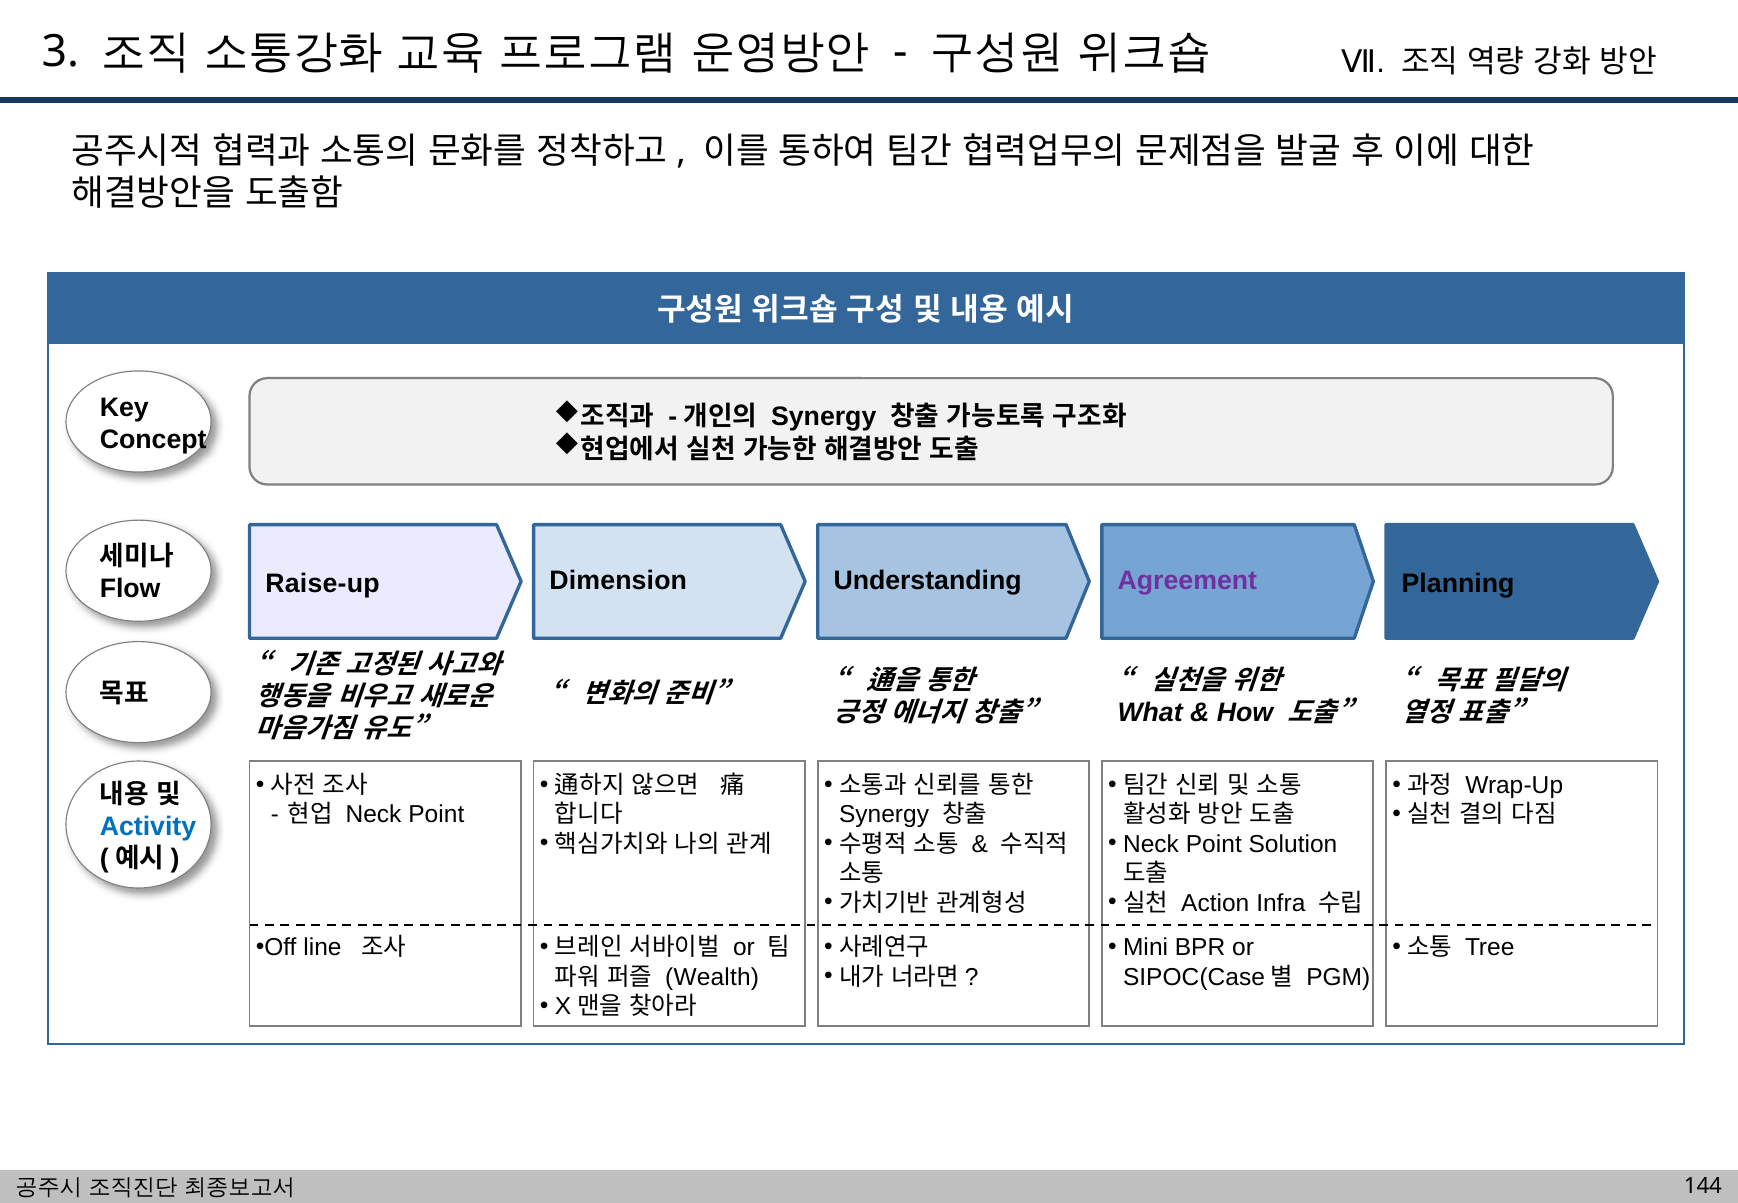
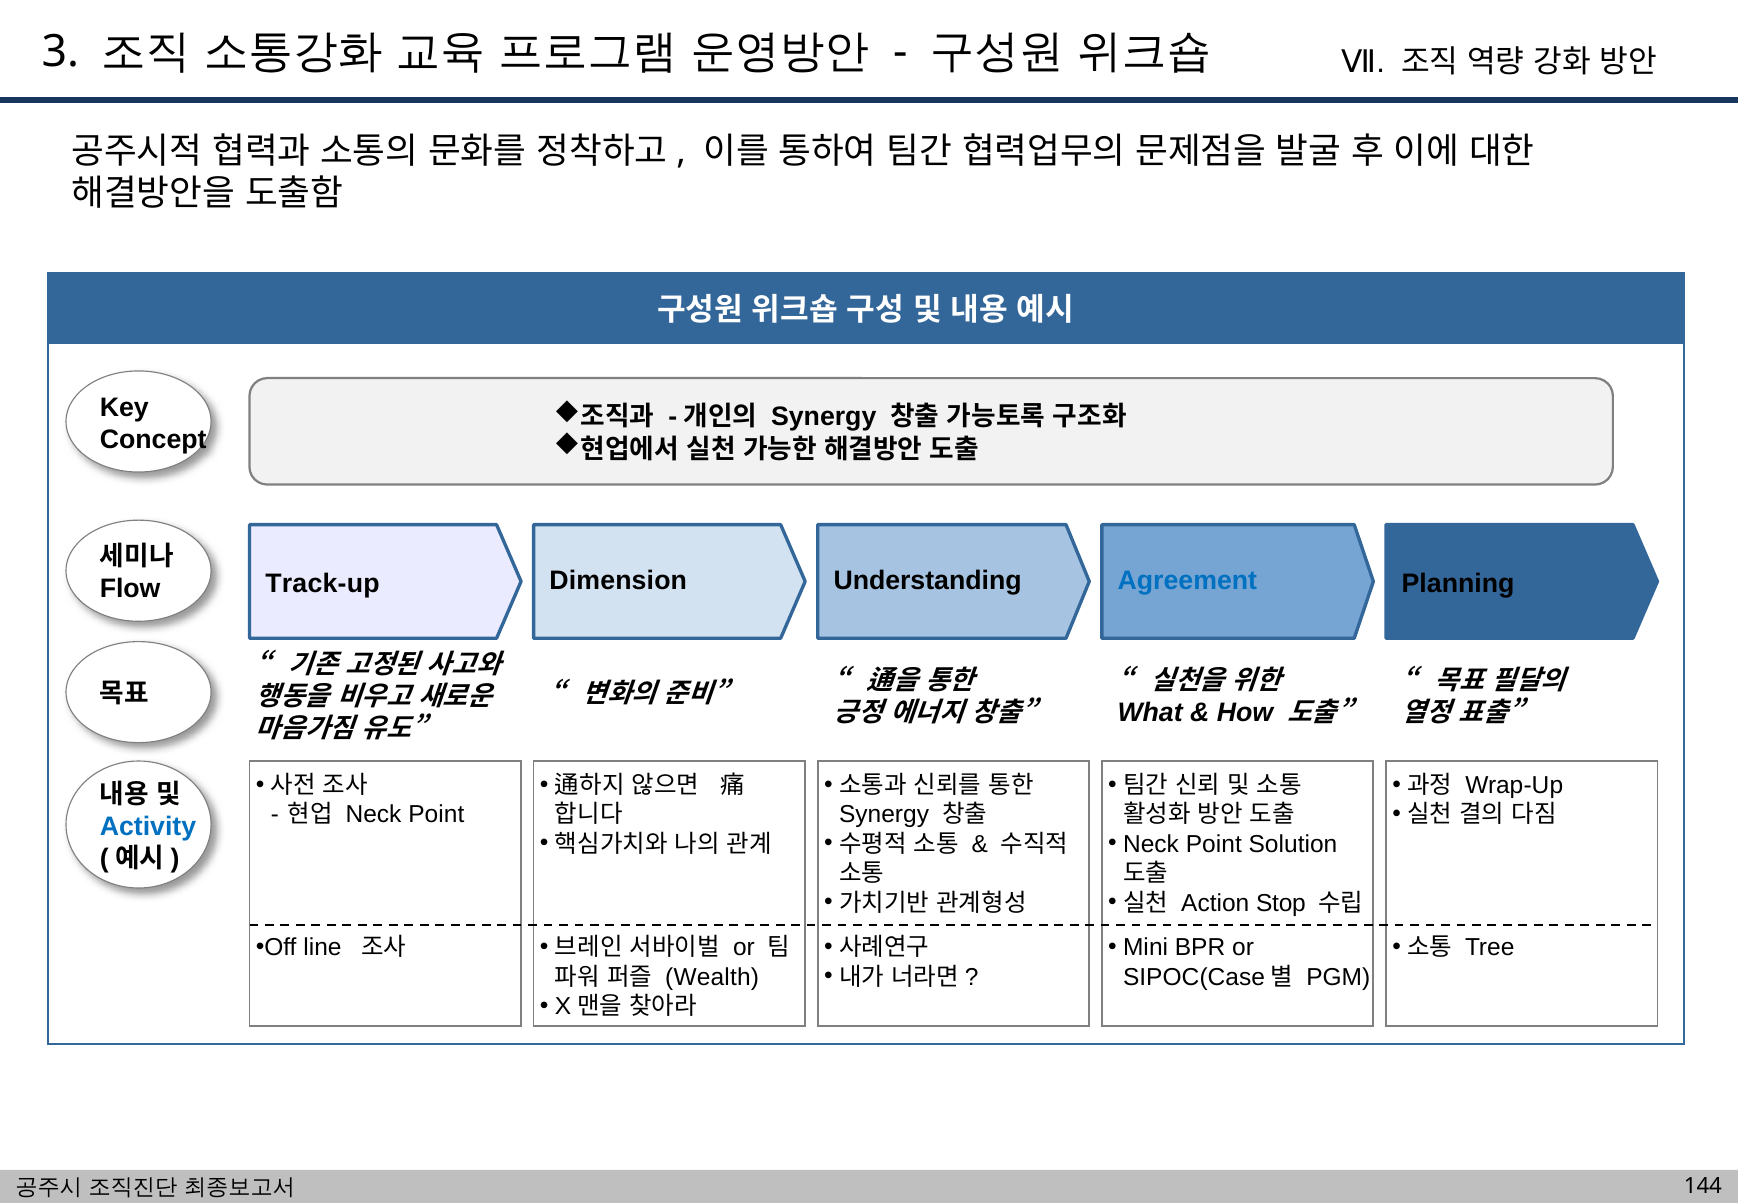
Agreement colour: purple -> blue (1187, 580)
Raise-up: Raise-up -> Track-up (323, 583)
Infra: Infra -> Stop (1281, 903)
